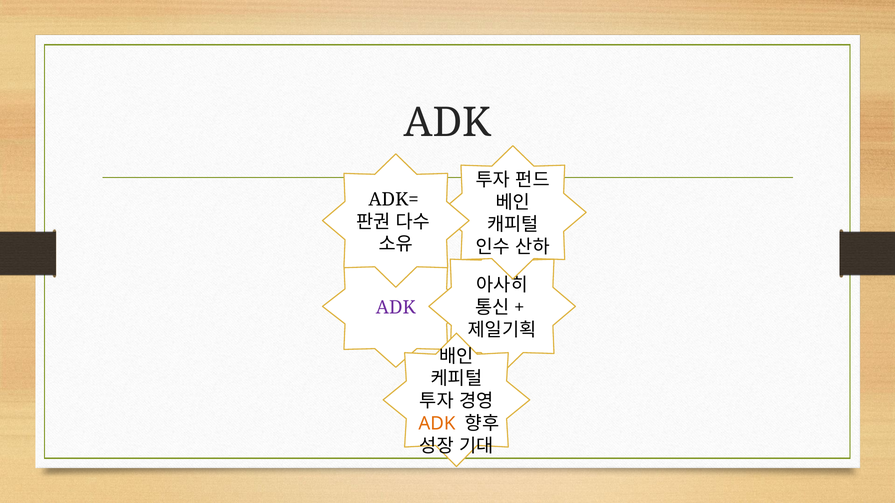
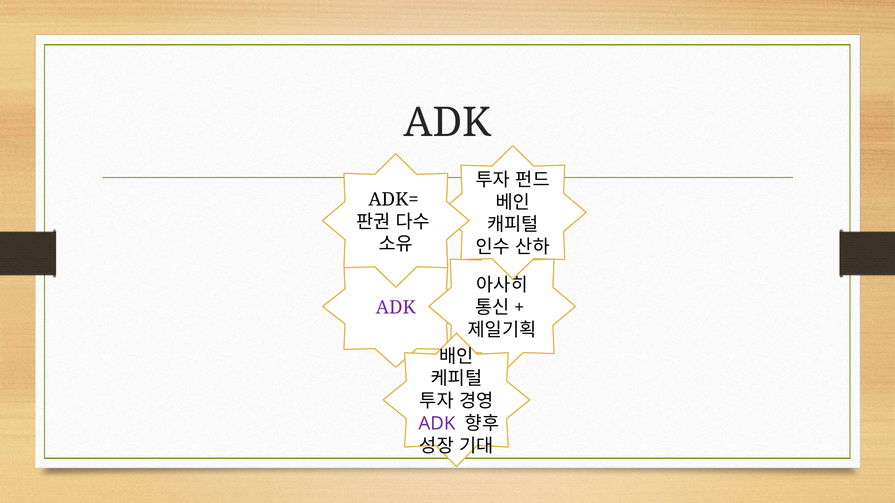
ADK colour: orange -> purple (437, 424)
